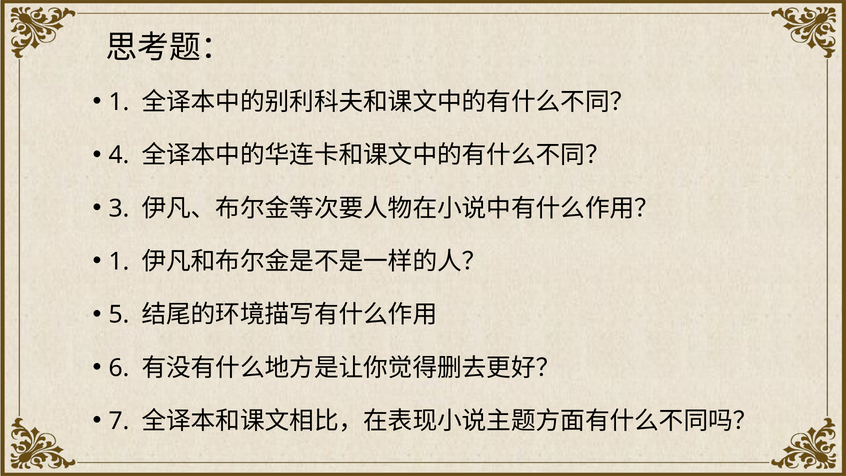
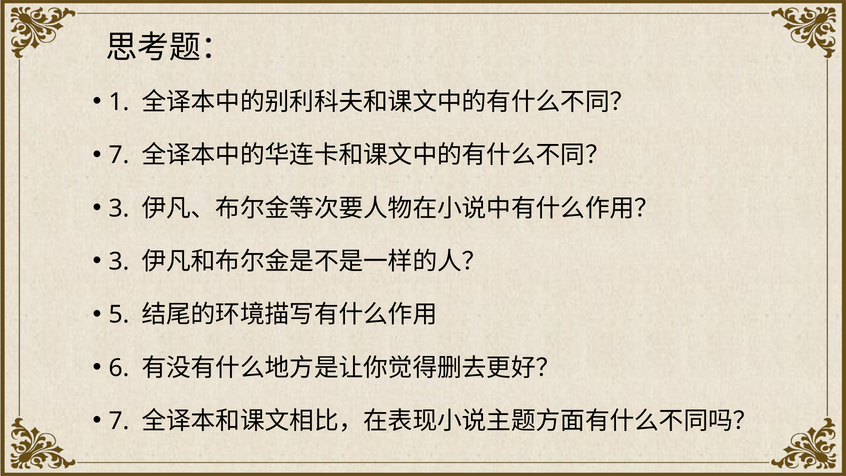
4: 4 -> 7 (119, 155)
1: 1 -> 3 (119, 261)
